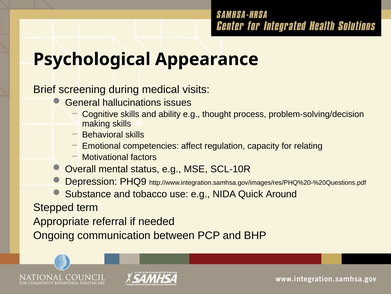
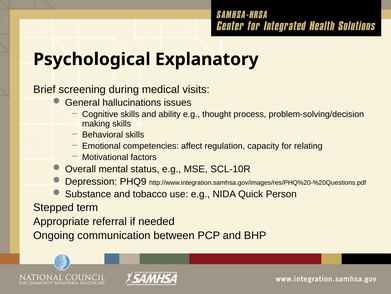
Appearance: Appearance -> Explanatory (207, 59)
Around: Around -> Person (281, 194)
